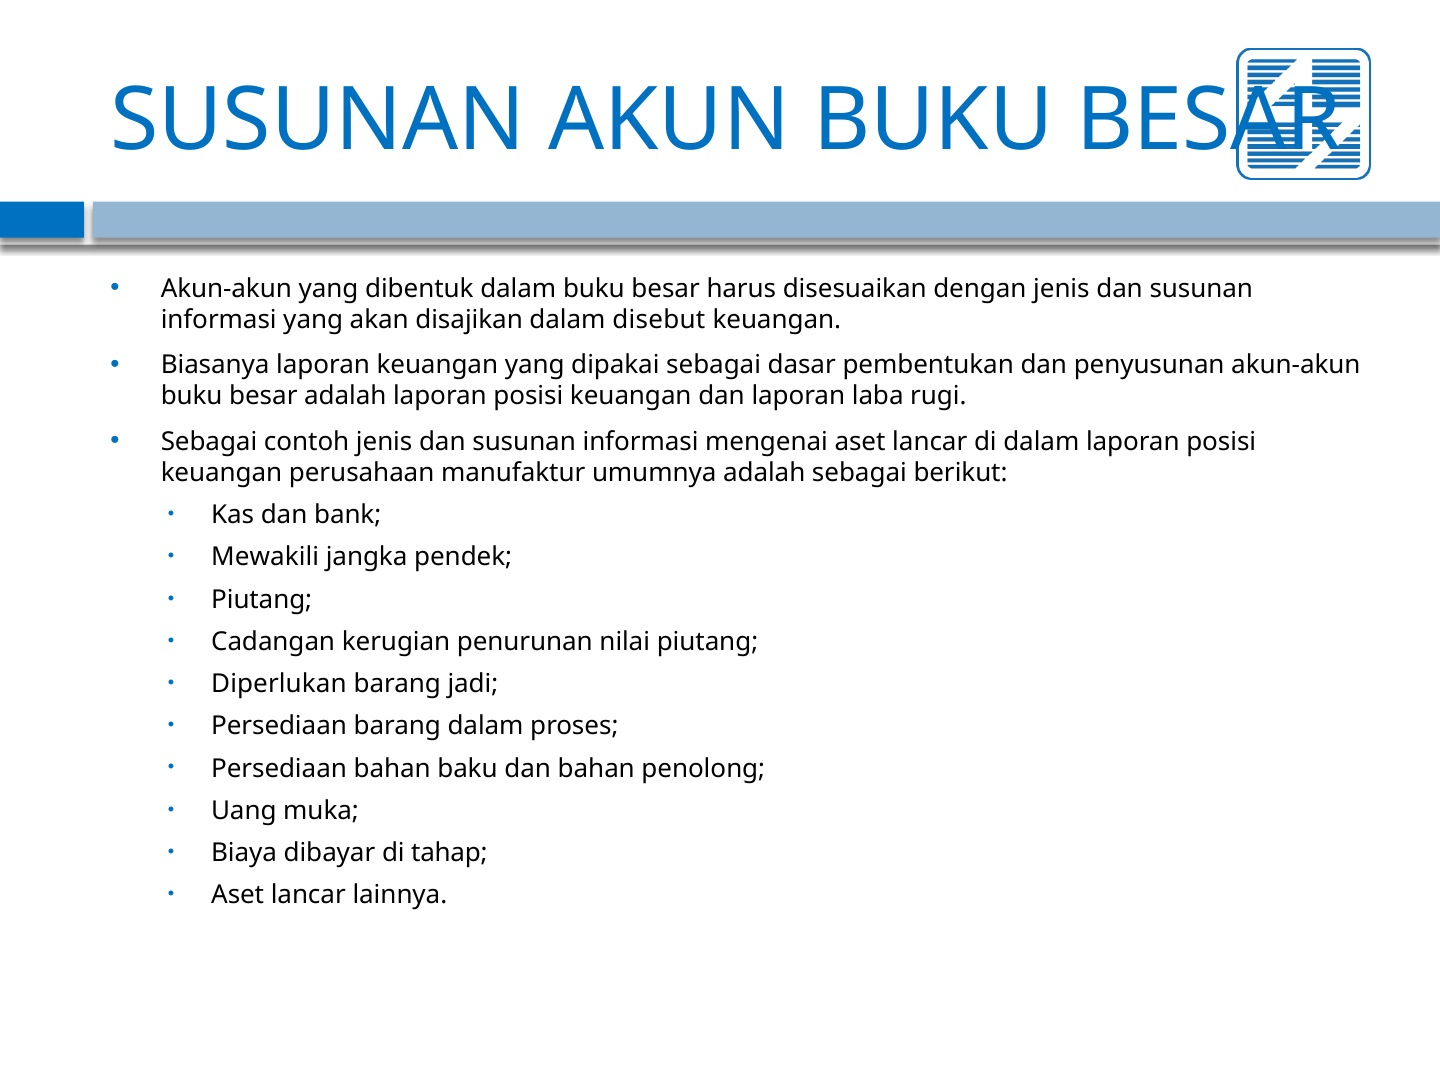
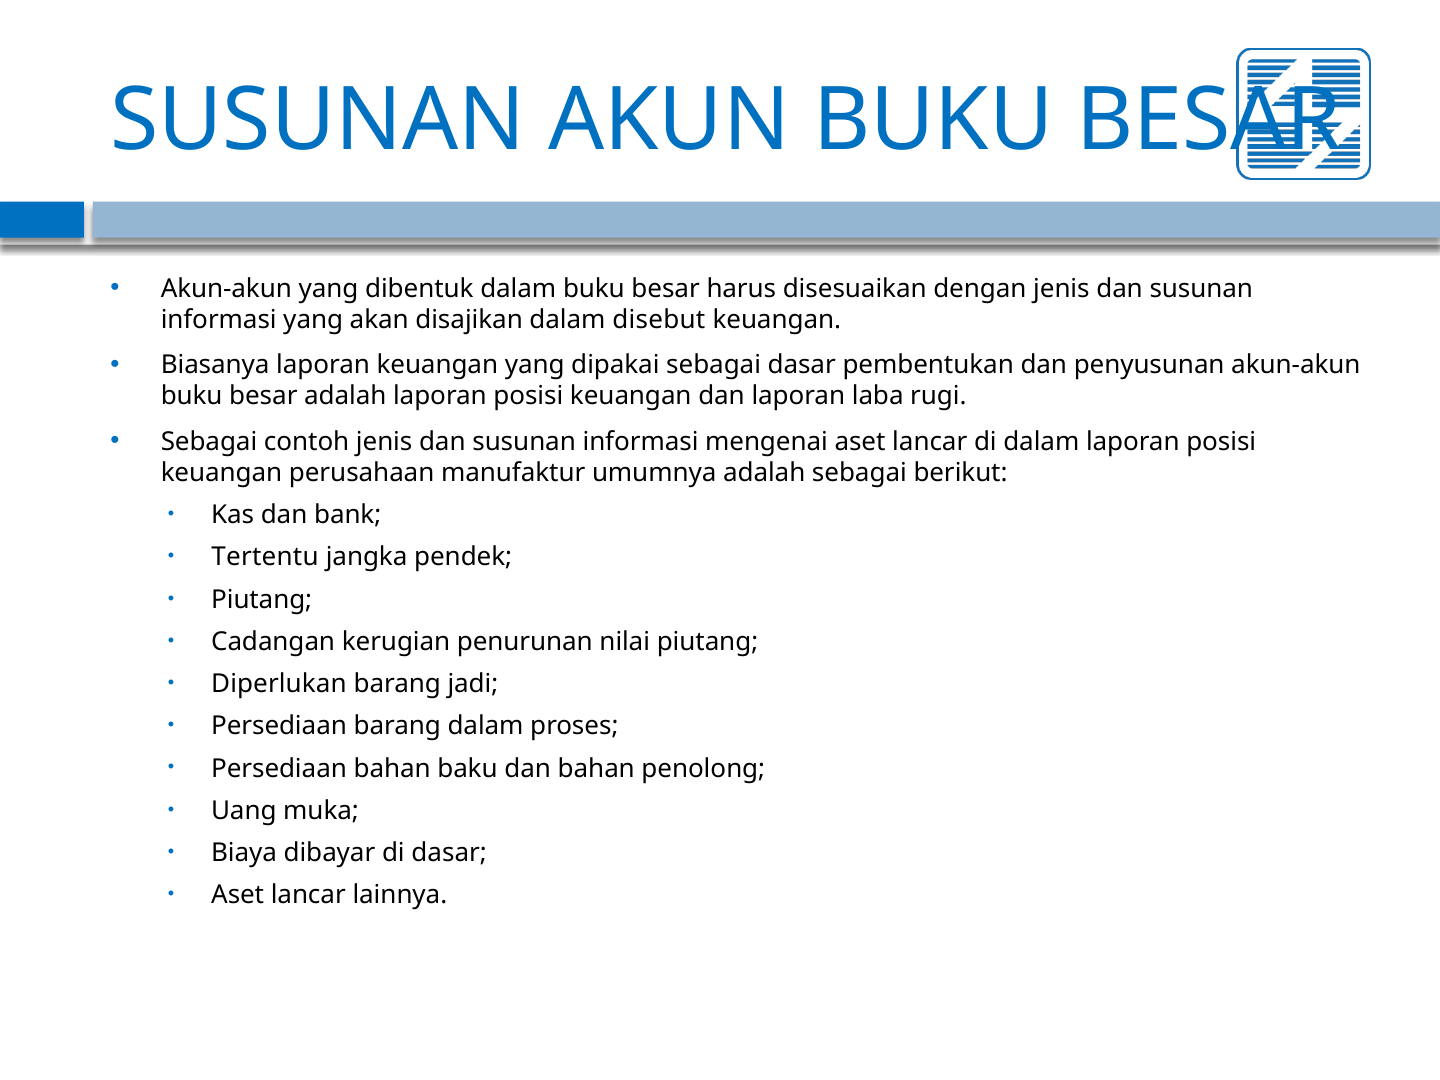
Mewakili: Mewakili -> Tertentu (265, 557)
di tahap: tahap -> dasar (449, 853)
